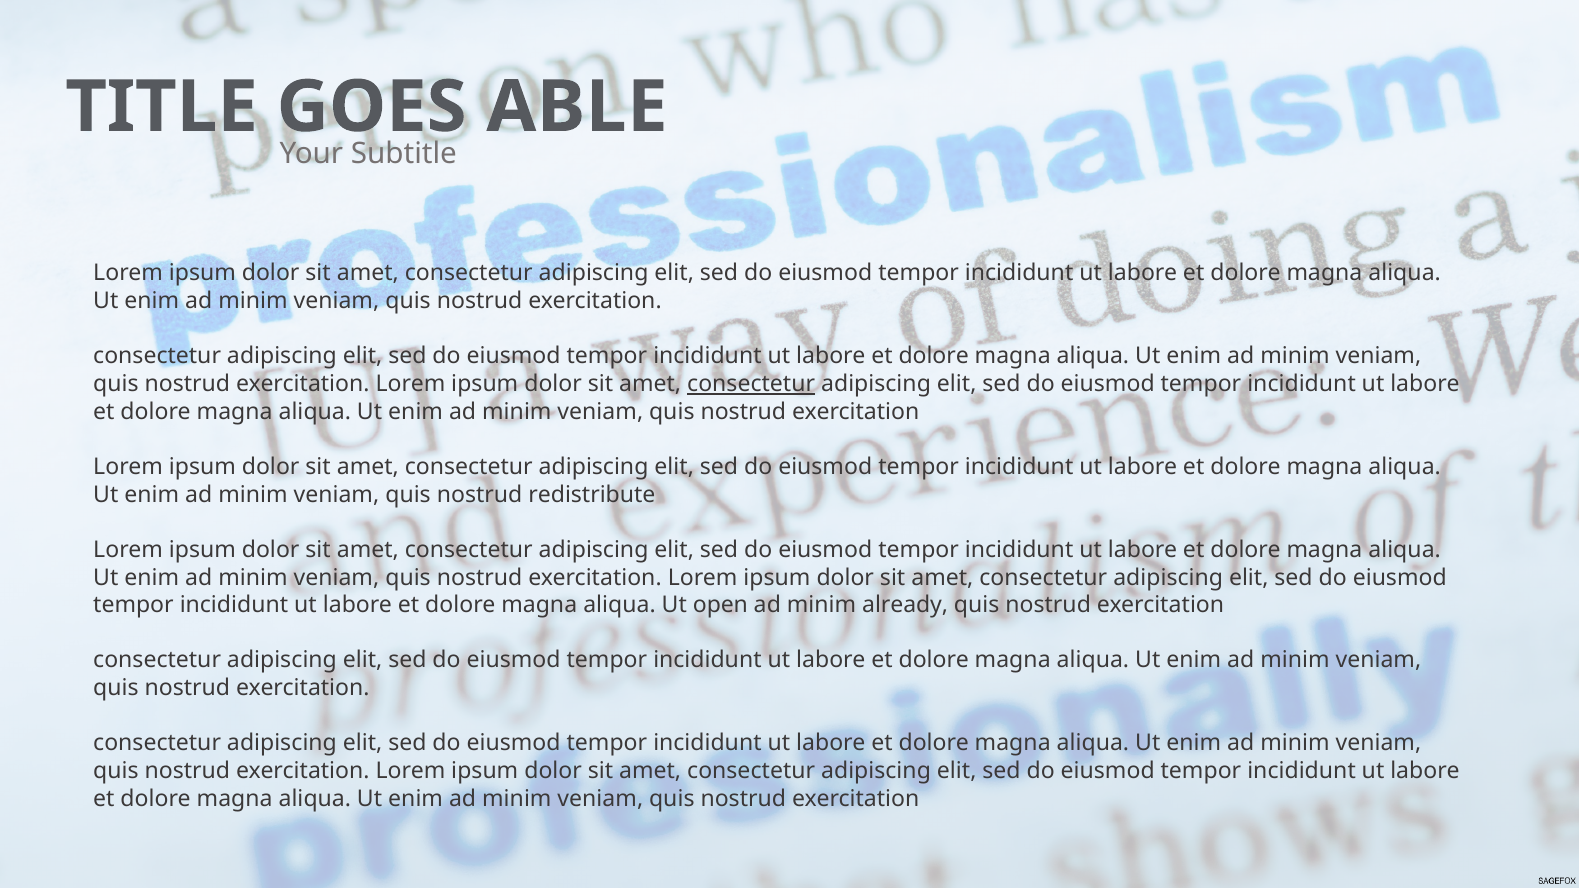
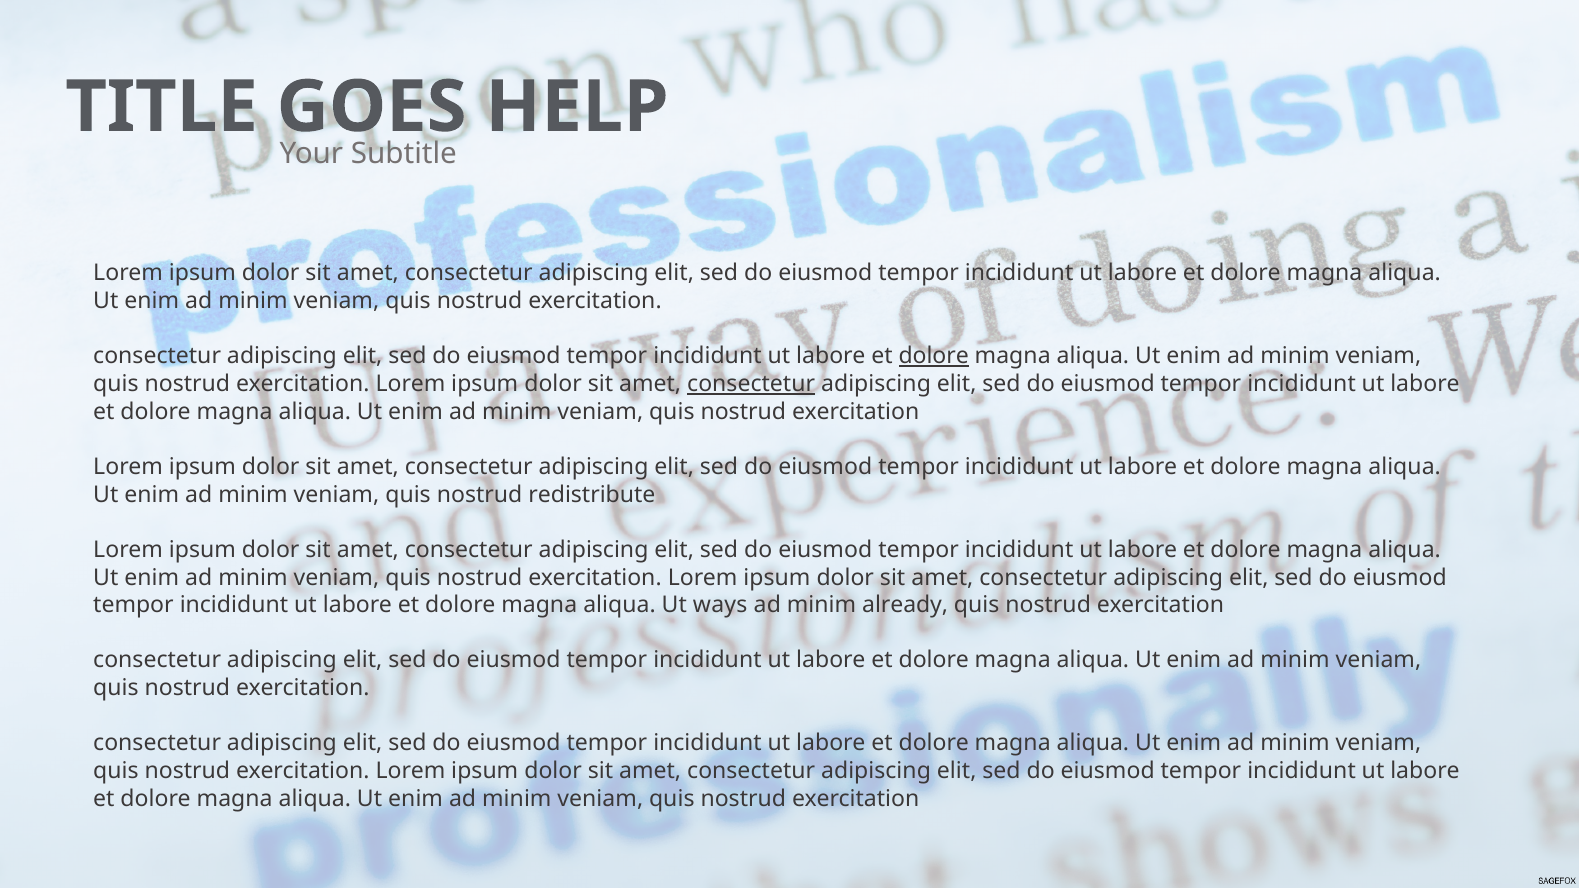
ABLE: ABLE -> HELP (577, 107)
dolore underline: none -> present (934, 356)
open: open -> ways (720, 605)
